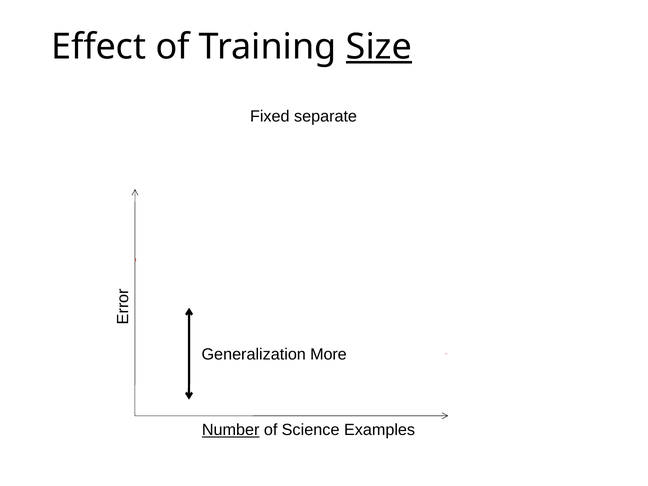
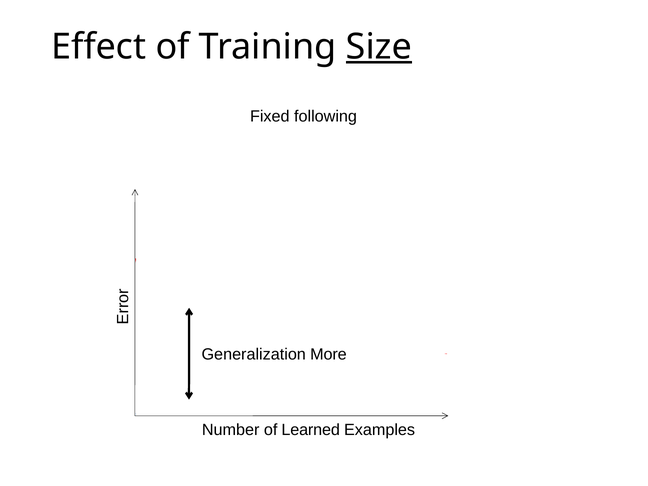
separate: separate -> following (326, 117)
Number underline: present -> none (231, 430)
Science: Science -> Learned (311, 430)
